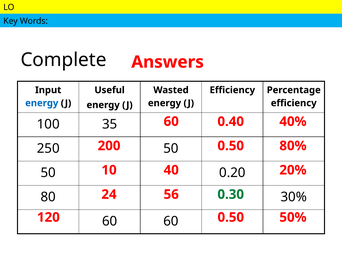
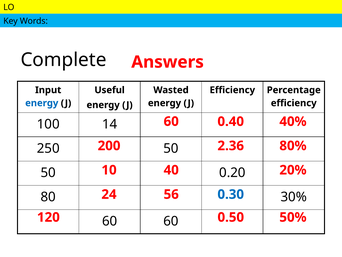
35: 35 -> 14 (110, 124)
0.50: 0.50 -> 2.36 (231, 146)
0.30 colour: green -> blue (231, 194)
